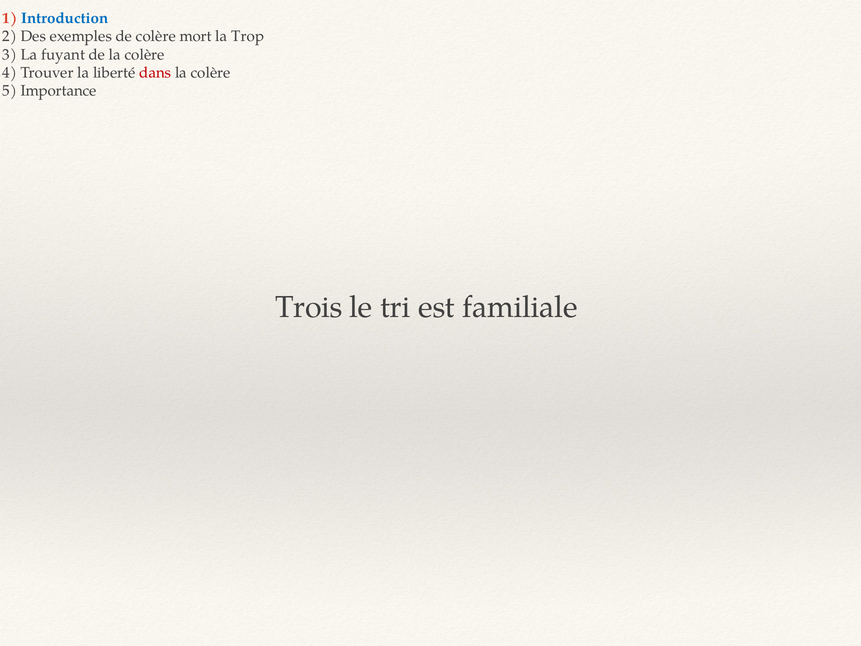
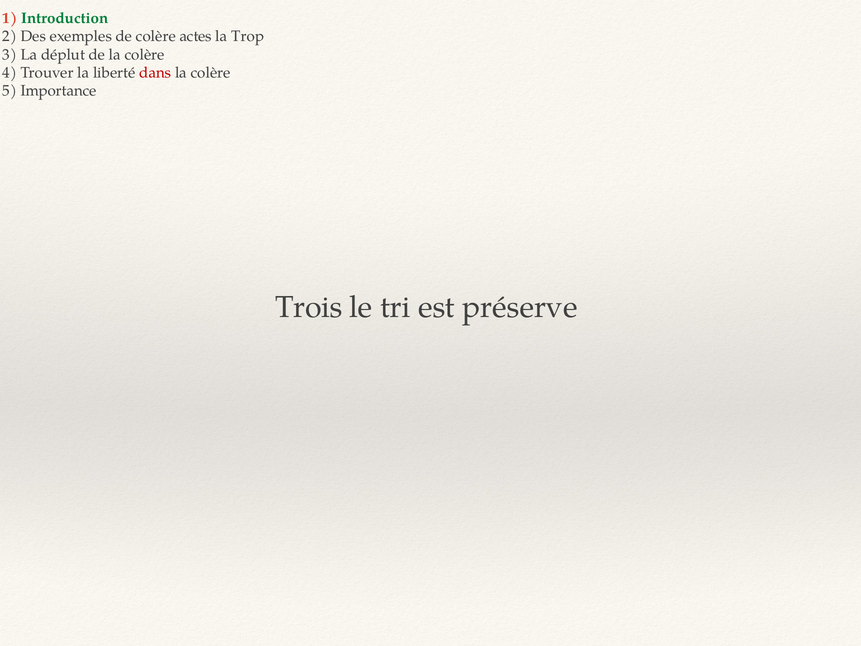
Introduction colour: blue -> green (65, 18)
mort: mort -> actes (196, 36)
fuyant: fuyant -> déplut (63, 55)
familiale: familiale -> préserve (520, 307)
